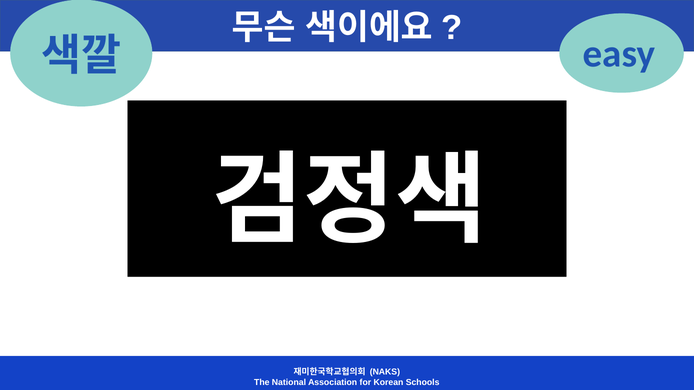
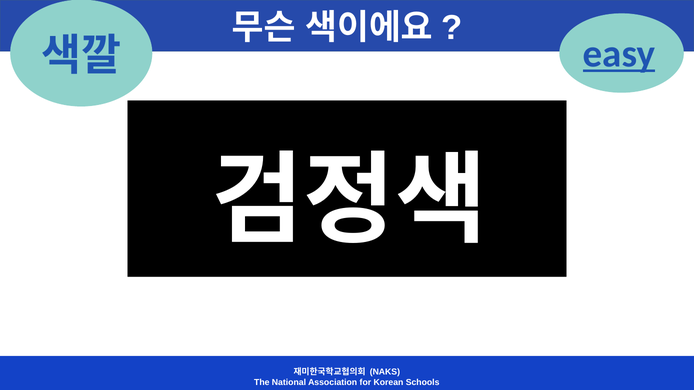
easy underline: none -> present (619, 54)
